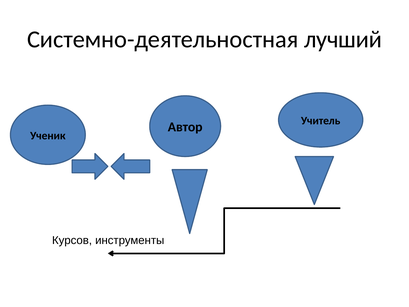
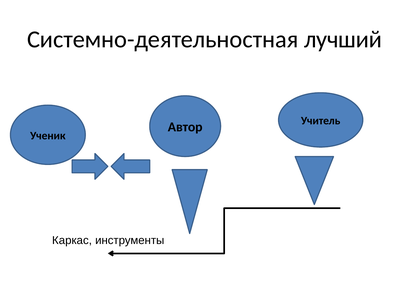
Курсов: Курсов -> Каркас (72, 240)
